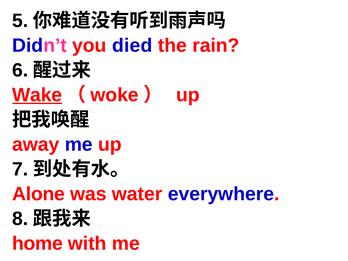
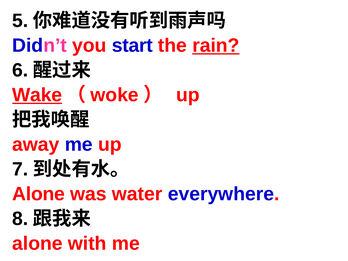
died: died -> start (132, 46)
rain underline: none -> present (216, 46)
home: home -> alone (37, 243)
